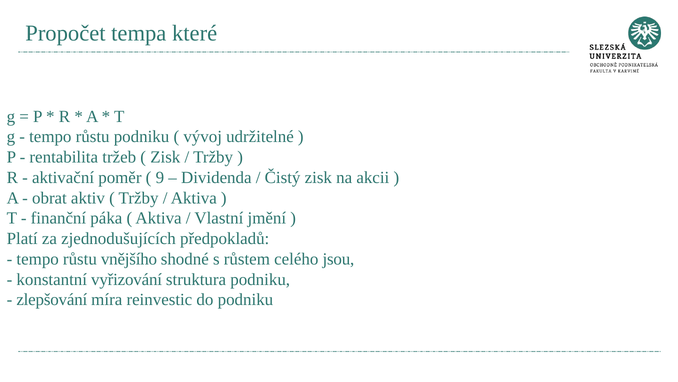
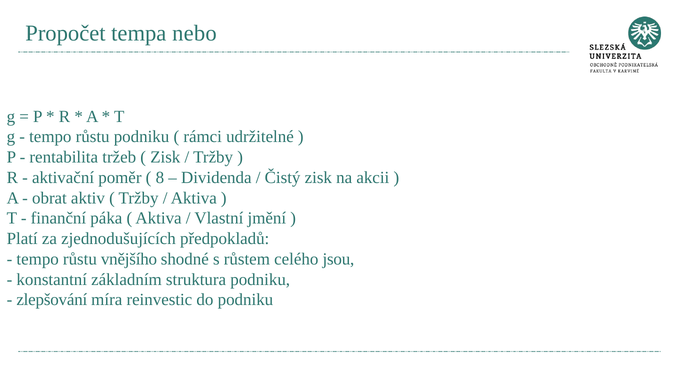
které: které -> nebo (194, 33)
vývoj: vývoj -> rámci (203, 137)
9: 9 -> 8 (160, 177)
vyřizování: vyřizování -> základním (126, 279)
